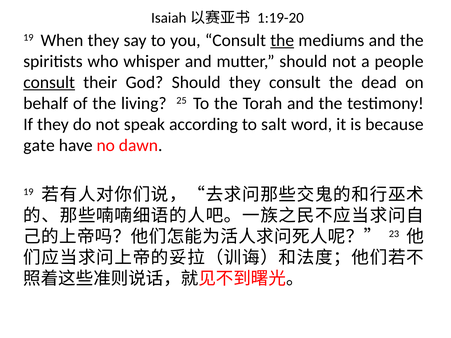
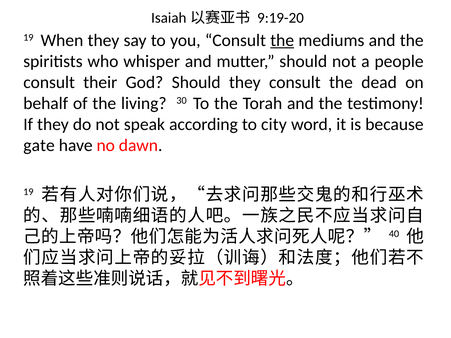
1:19-20: 1:19-20 -> 9:19-20 (280, 18)
consult underline: present -> none (49, 82)
25: 25 -> 30 (182, 101)
salt: salt -> city (274, 125)
23: 23 -> 40 (394, 234)
